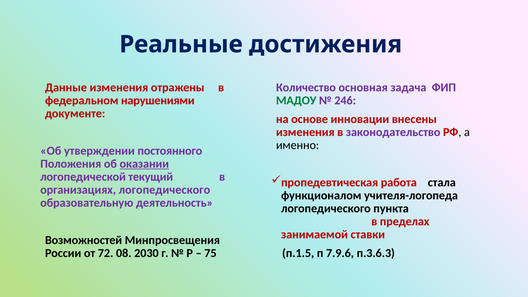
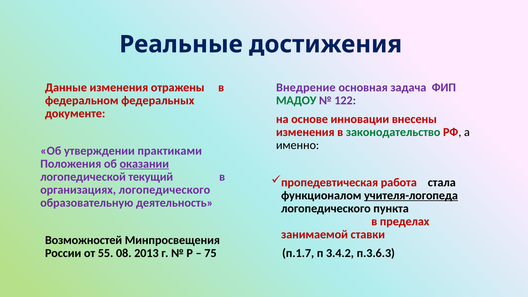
Количество: Количество -> Внедрение (306, 87)
нарушениями: нарушениями -> федеральных (158, 101)
246: 246 -> 122 (345, 101)
законодательство colour: purple -> green (393, 132)
постоянного: постоянного -> практиками (170, 151)
учителя-логопеда underline: none -> present (411, 195)
72: 72 -> 55 (106, 253)
2030: 2030 -> 2013 (146, 253)
п.1.5: п.1.5 -> п.1.7 (298, 253)
7.9.6: 7.9.6 -> 3.4.2 (340, 253)
